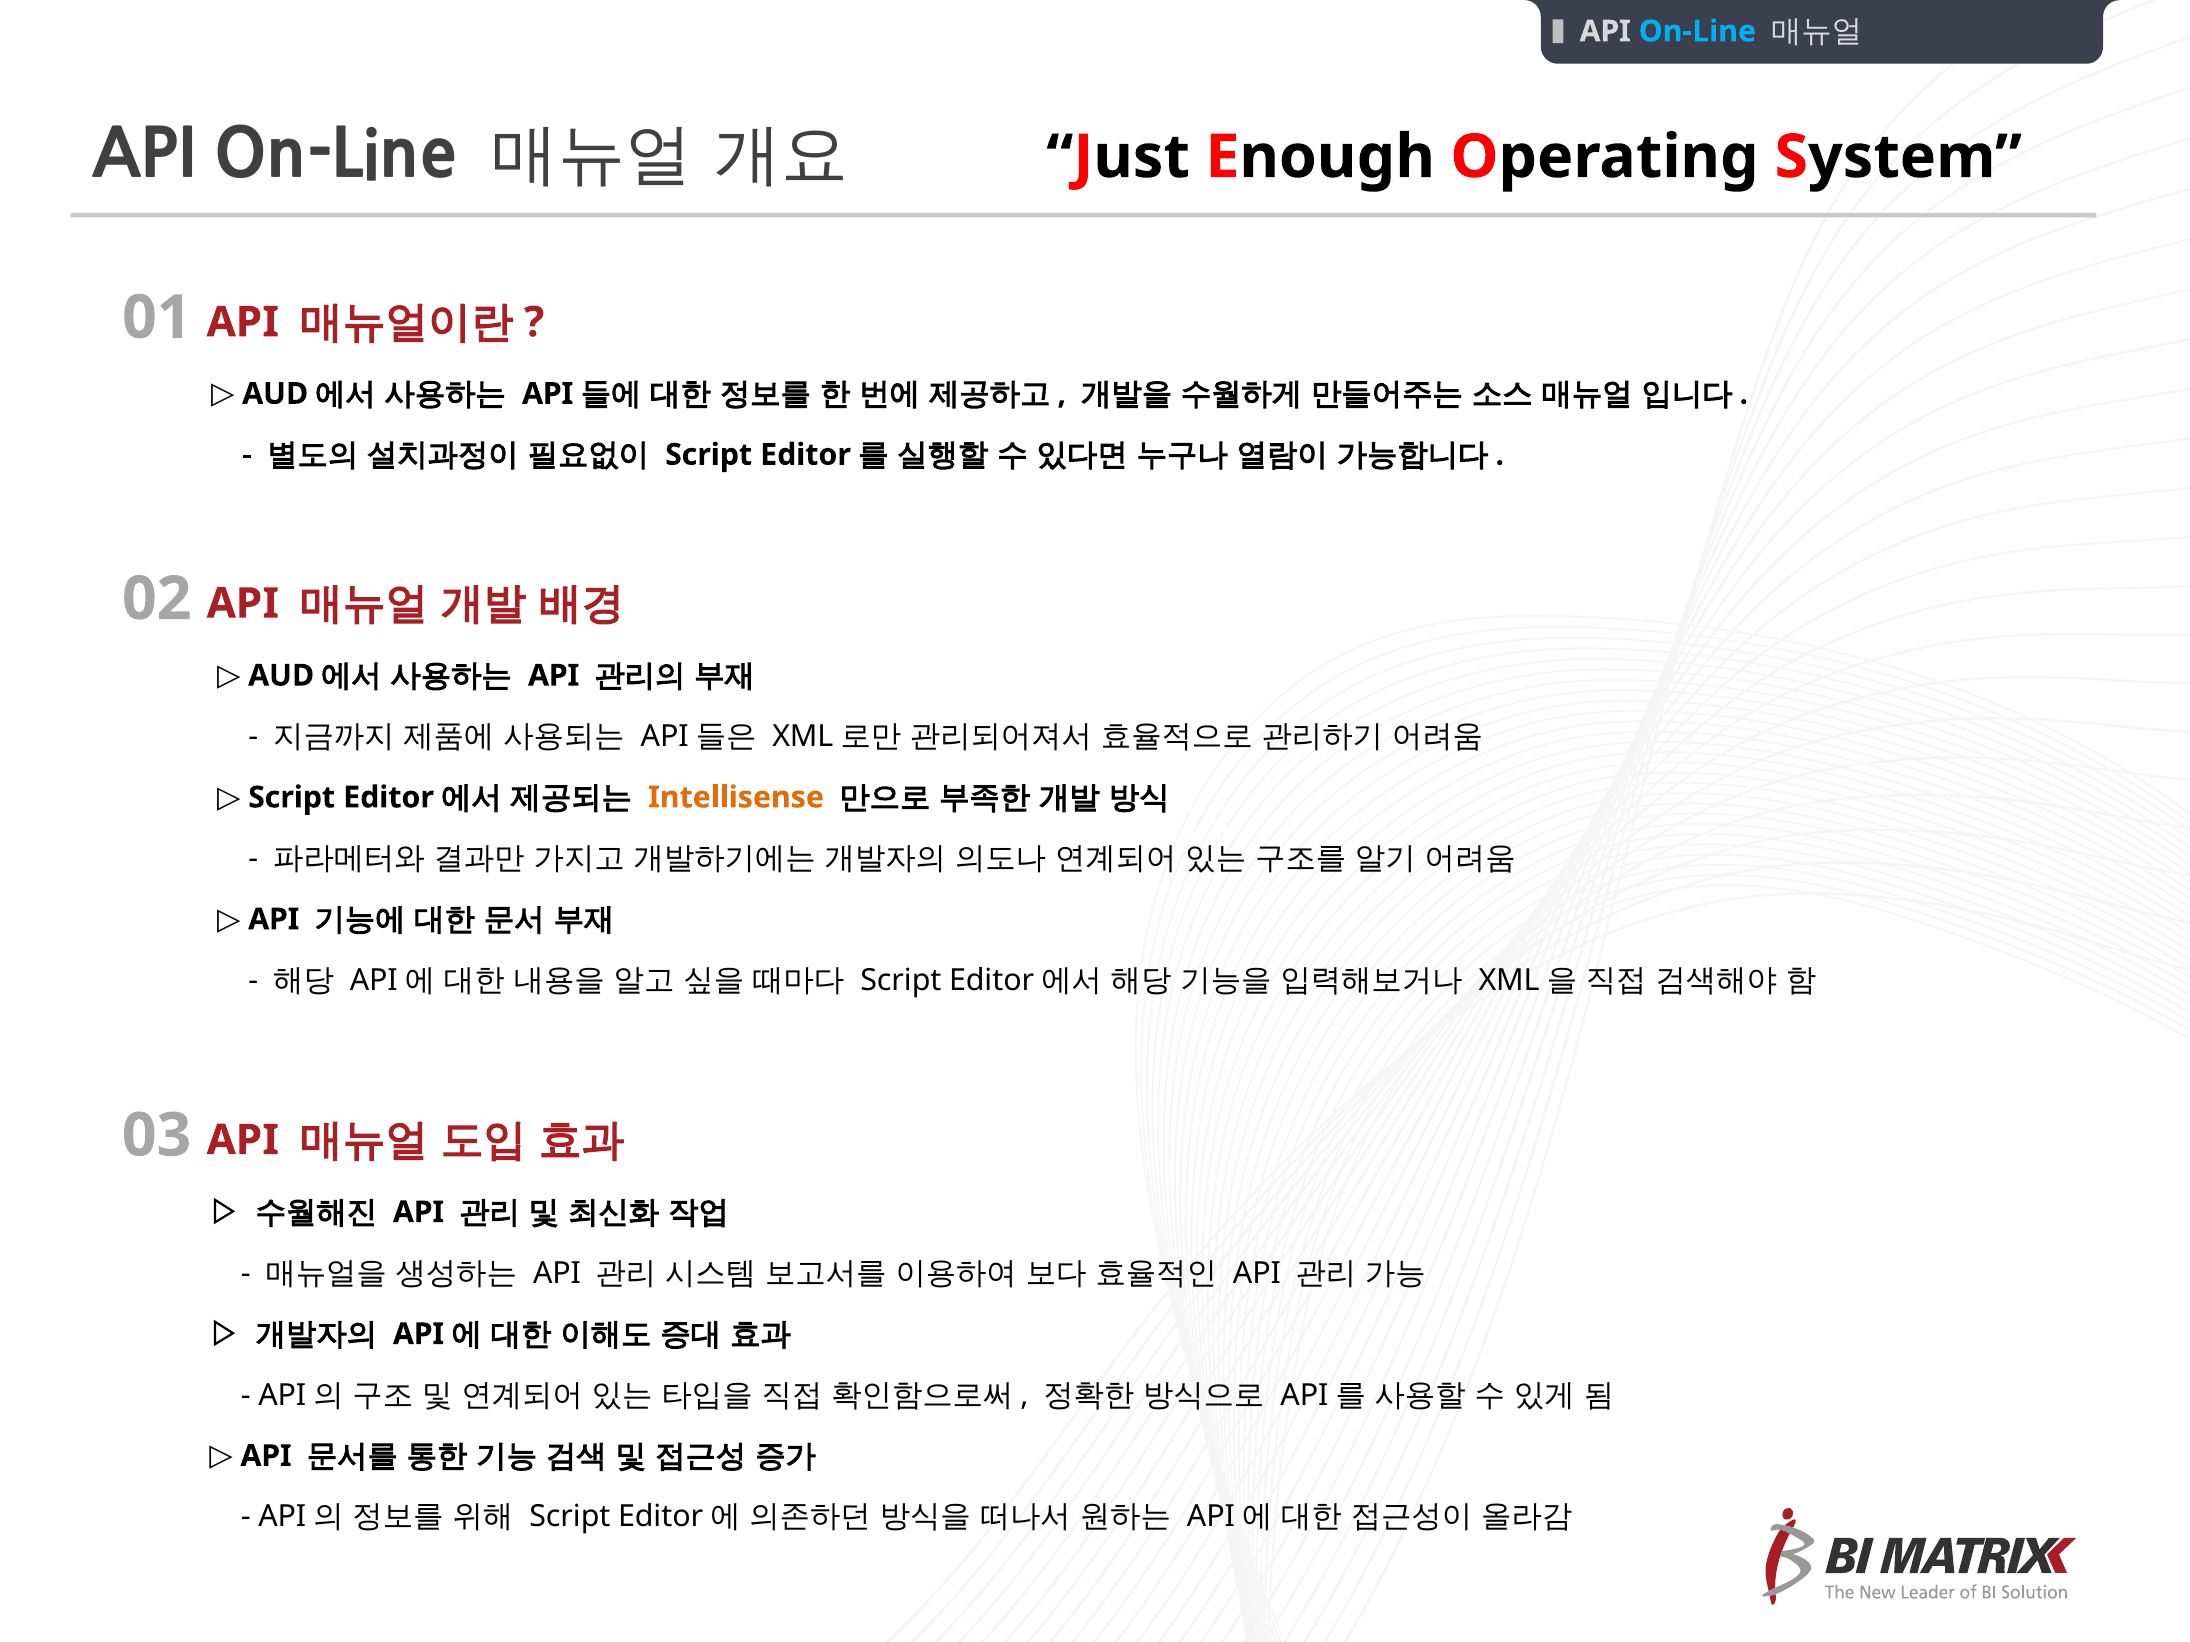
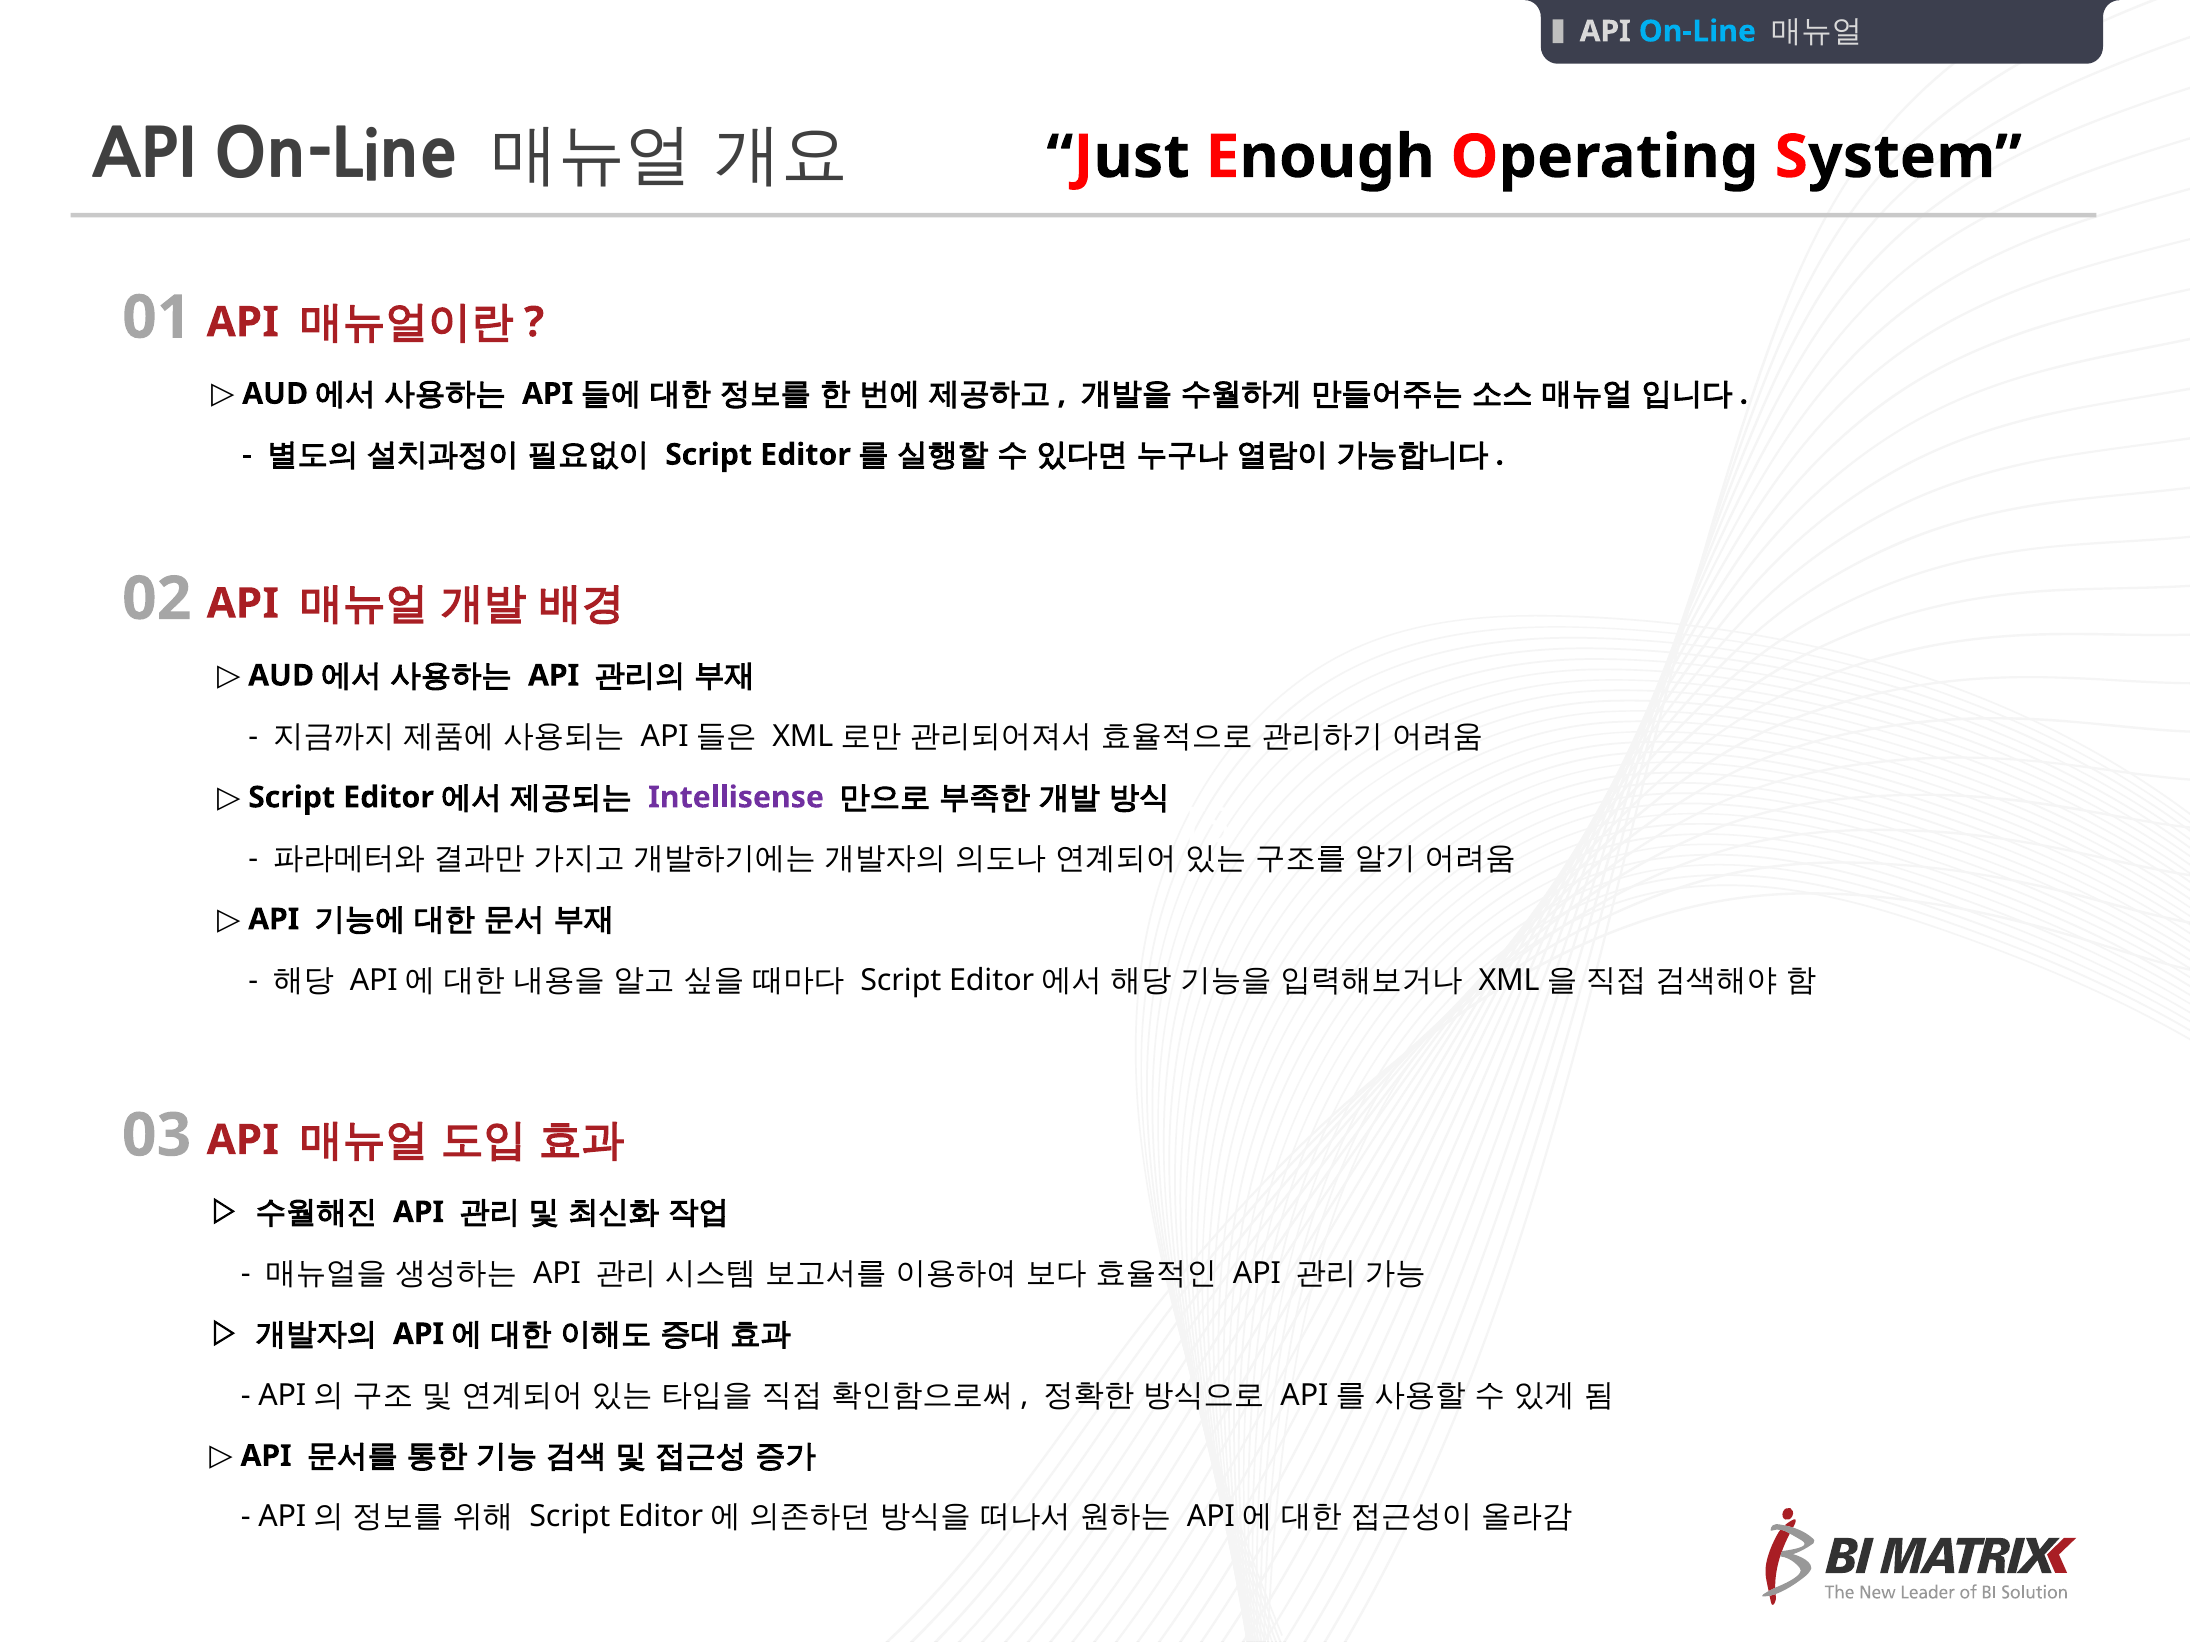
Intellisense colour: orange -> purple (736, 798)
